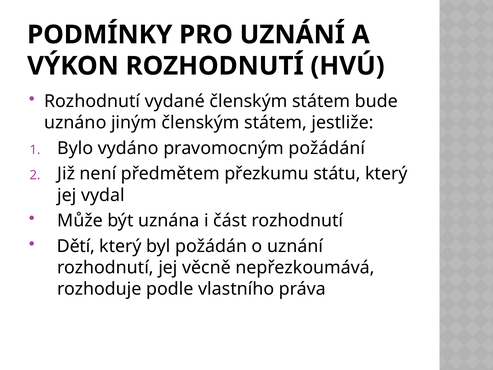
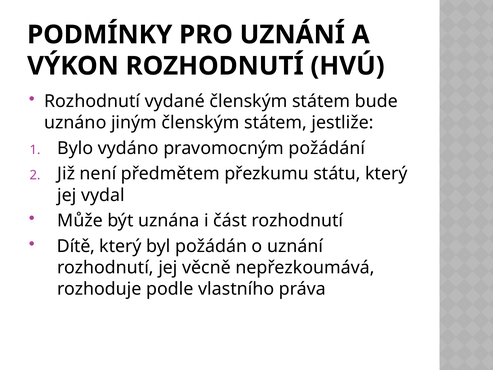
Dětí: Dětí -> Dítě (76, 246)
